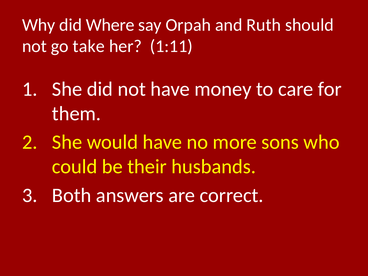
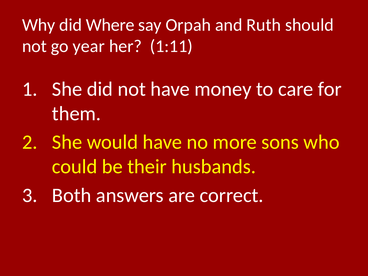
take: take -> year (89, 46)
